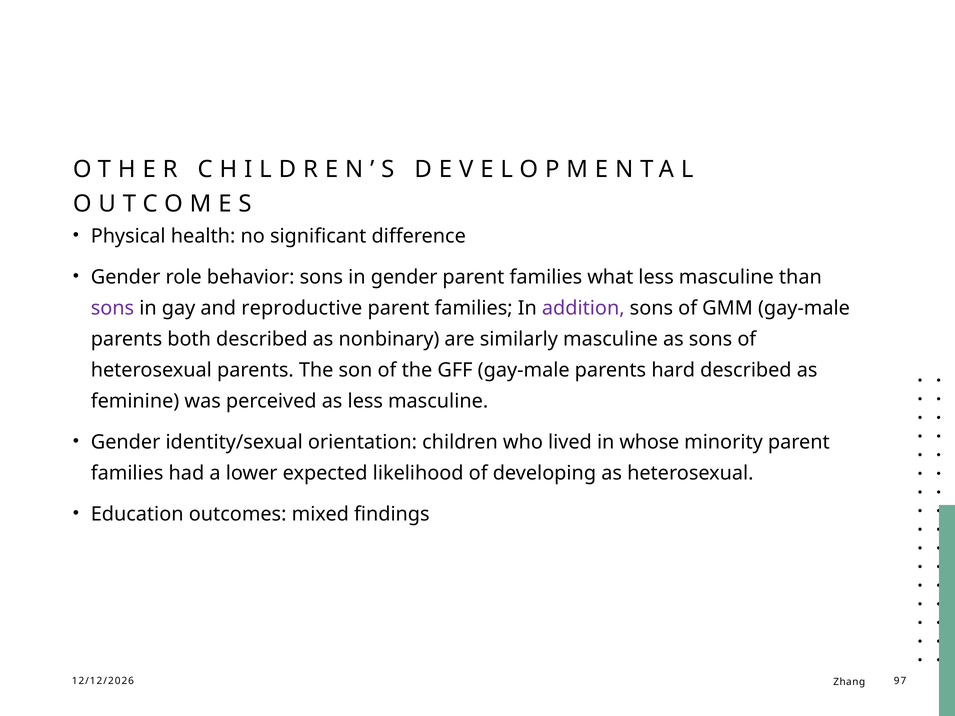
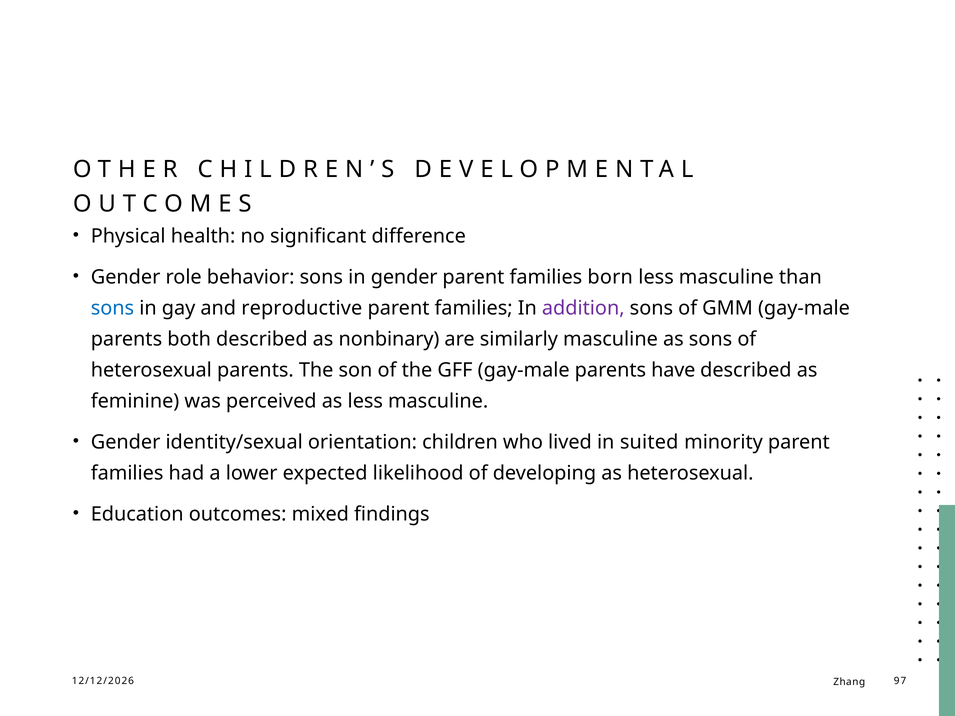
what: what -> born (610, 277)
sons colour: purple -> blue (112, 308)
hard: hard -> have (673, 370)
whose: whose -> suited (649, 442)
